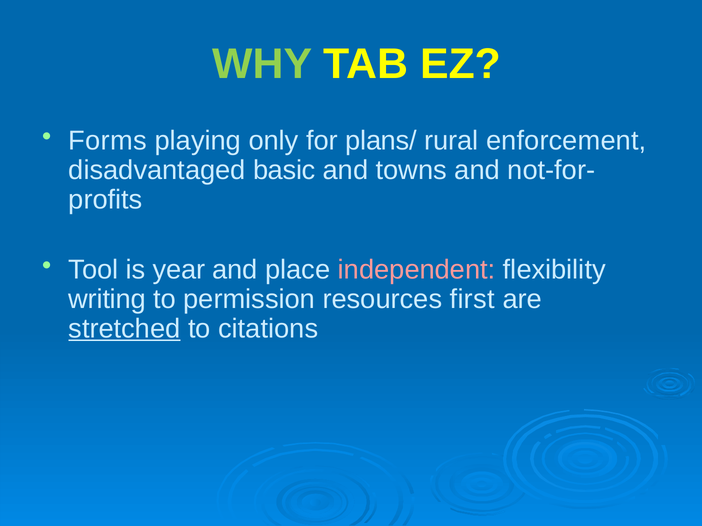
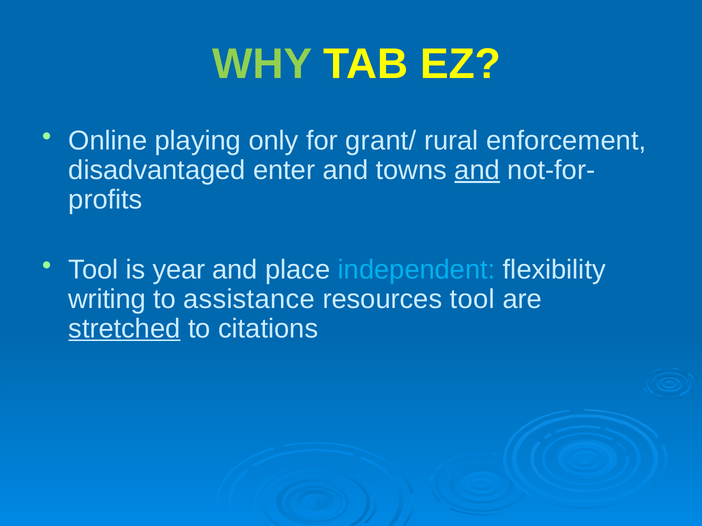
Forms: Forms -> Online (108, 141)
plans/: plans/ -> grant/ (381, 141)
basic: basic -> enter (284, 170)
and underline: none -> present (477, 170)
independent colour: pink -> light blue (417, 270)
permission: permission -> assistance (249, 299)
resources first: first -> tool (472, 299)
